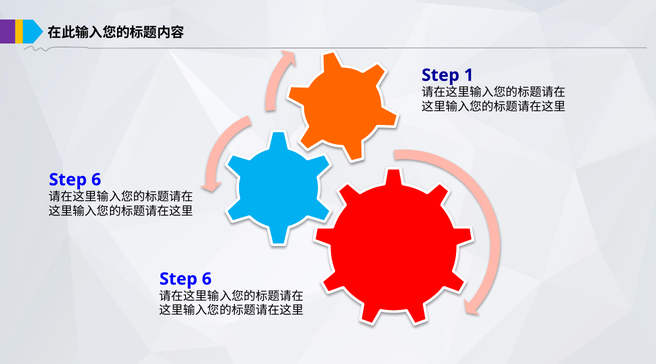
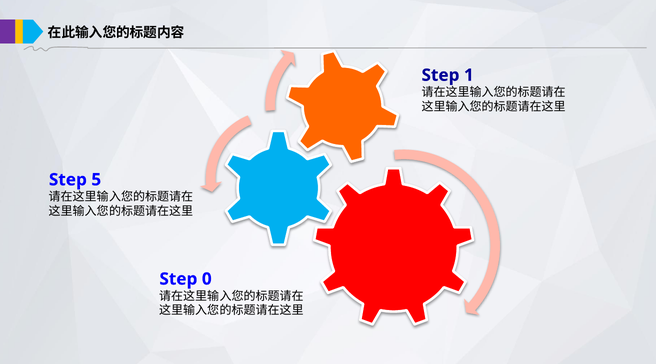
6: 6 -> 5 (96, 180)
6: 6 -> 0 (207, 279)
